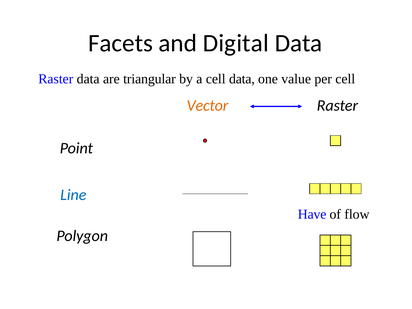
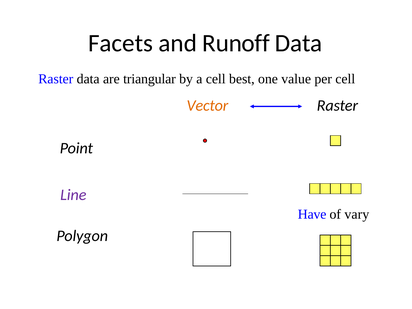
Digital: Digital -> Runoff (236, 43)
cell data: data -> best (242, 79)
Line colour: blue -> purple (73, 195)
flow: flow -> vary (357, 214)
